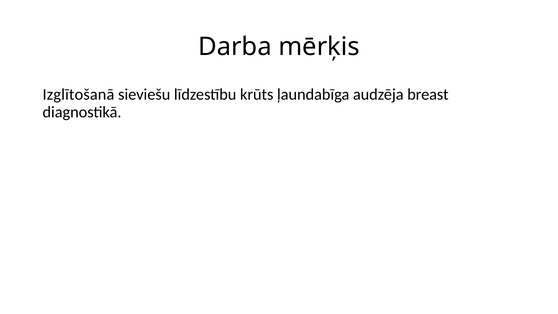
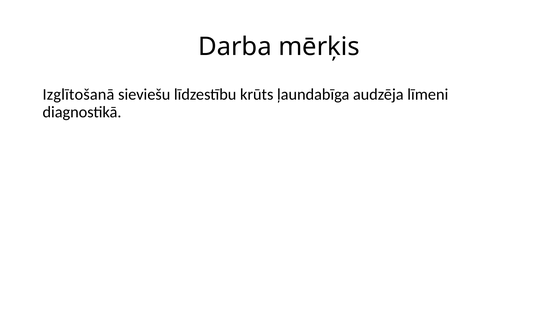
breast: breast -> līmeni (428, 94)
